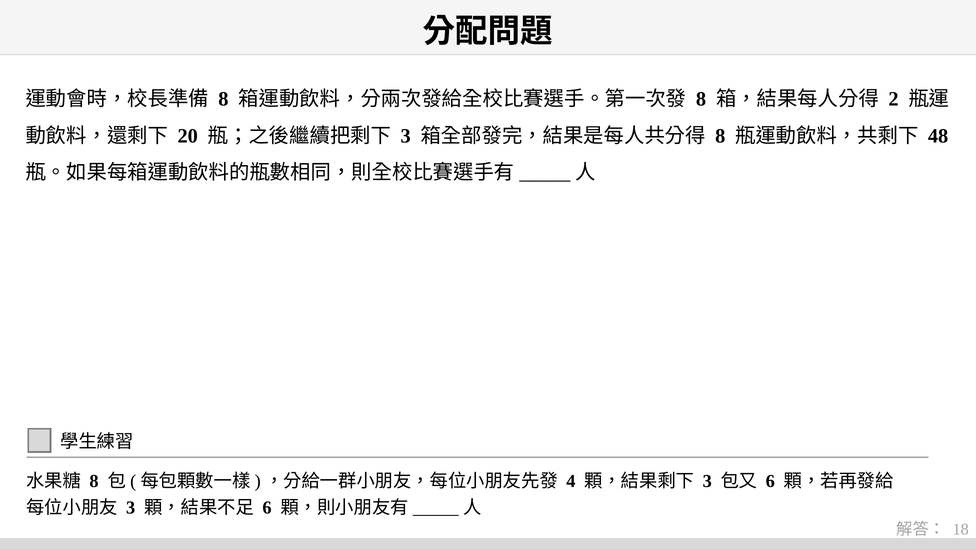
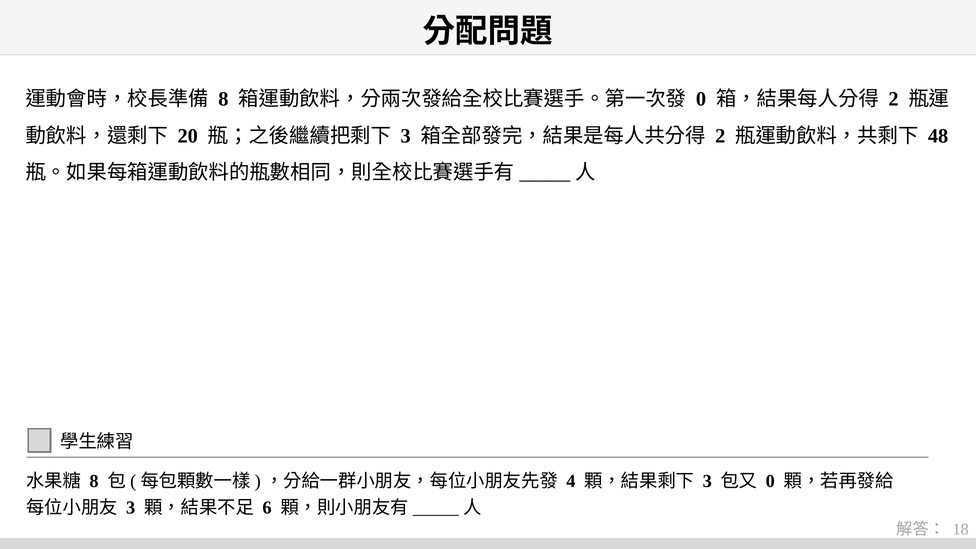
8: 8 -> 0 (701, 99)
8: 8 -> 2 (720, 136)
6: 6 -> 0 (770, 481)
